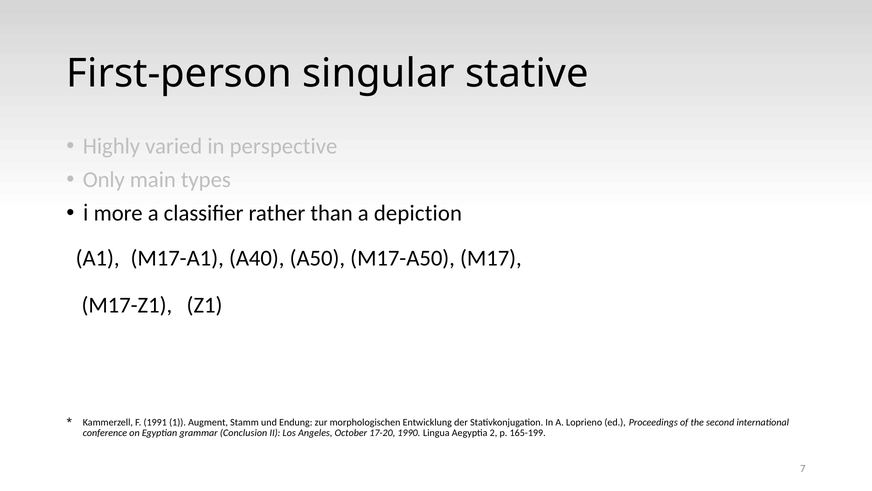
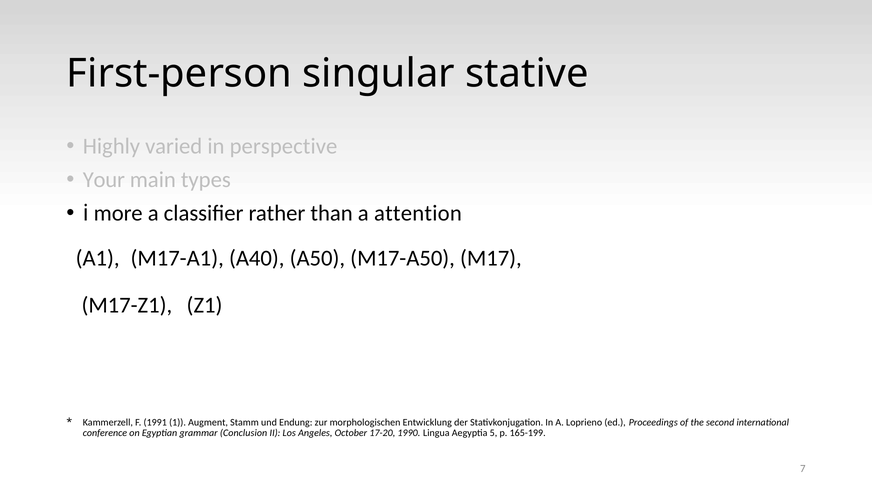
Only: Only -> Your (104, 180)
depiction: depiction -> attention (418, 213)
2: 2 -> 5 (494, 433)
